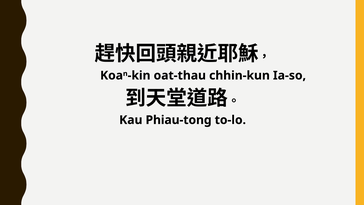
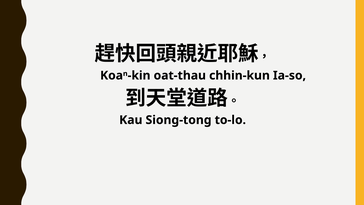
Phiau-tong: Phiau-tong -> Siong-tong (179, 120)
